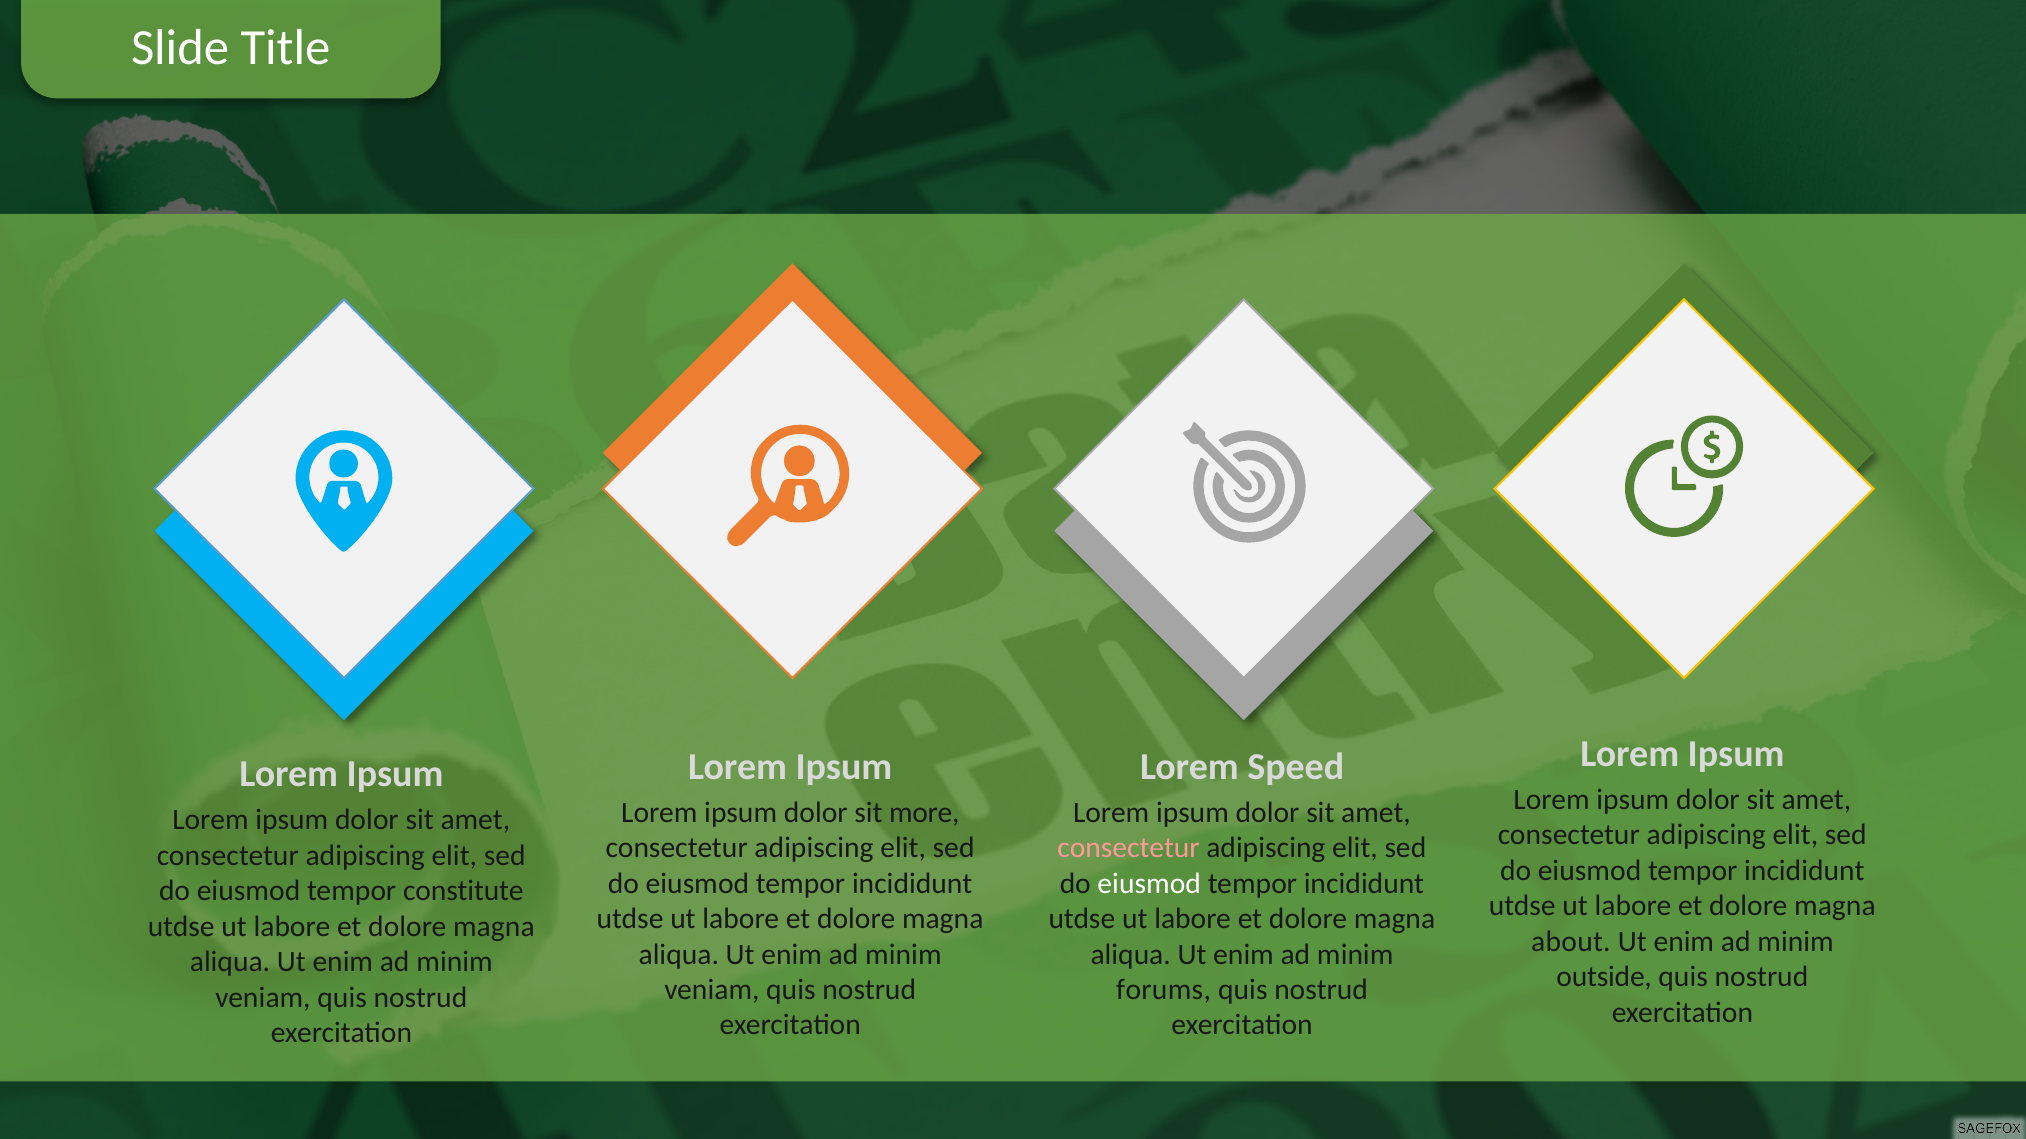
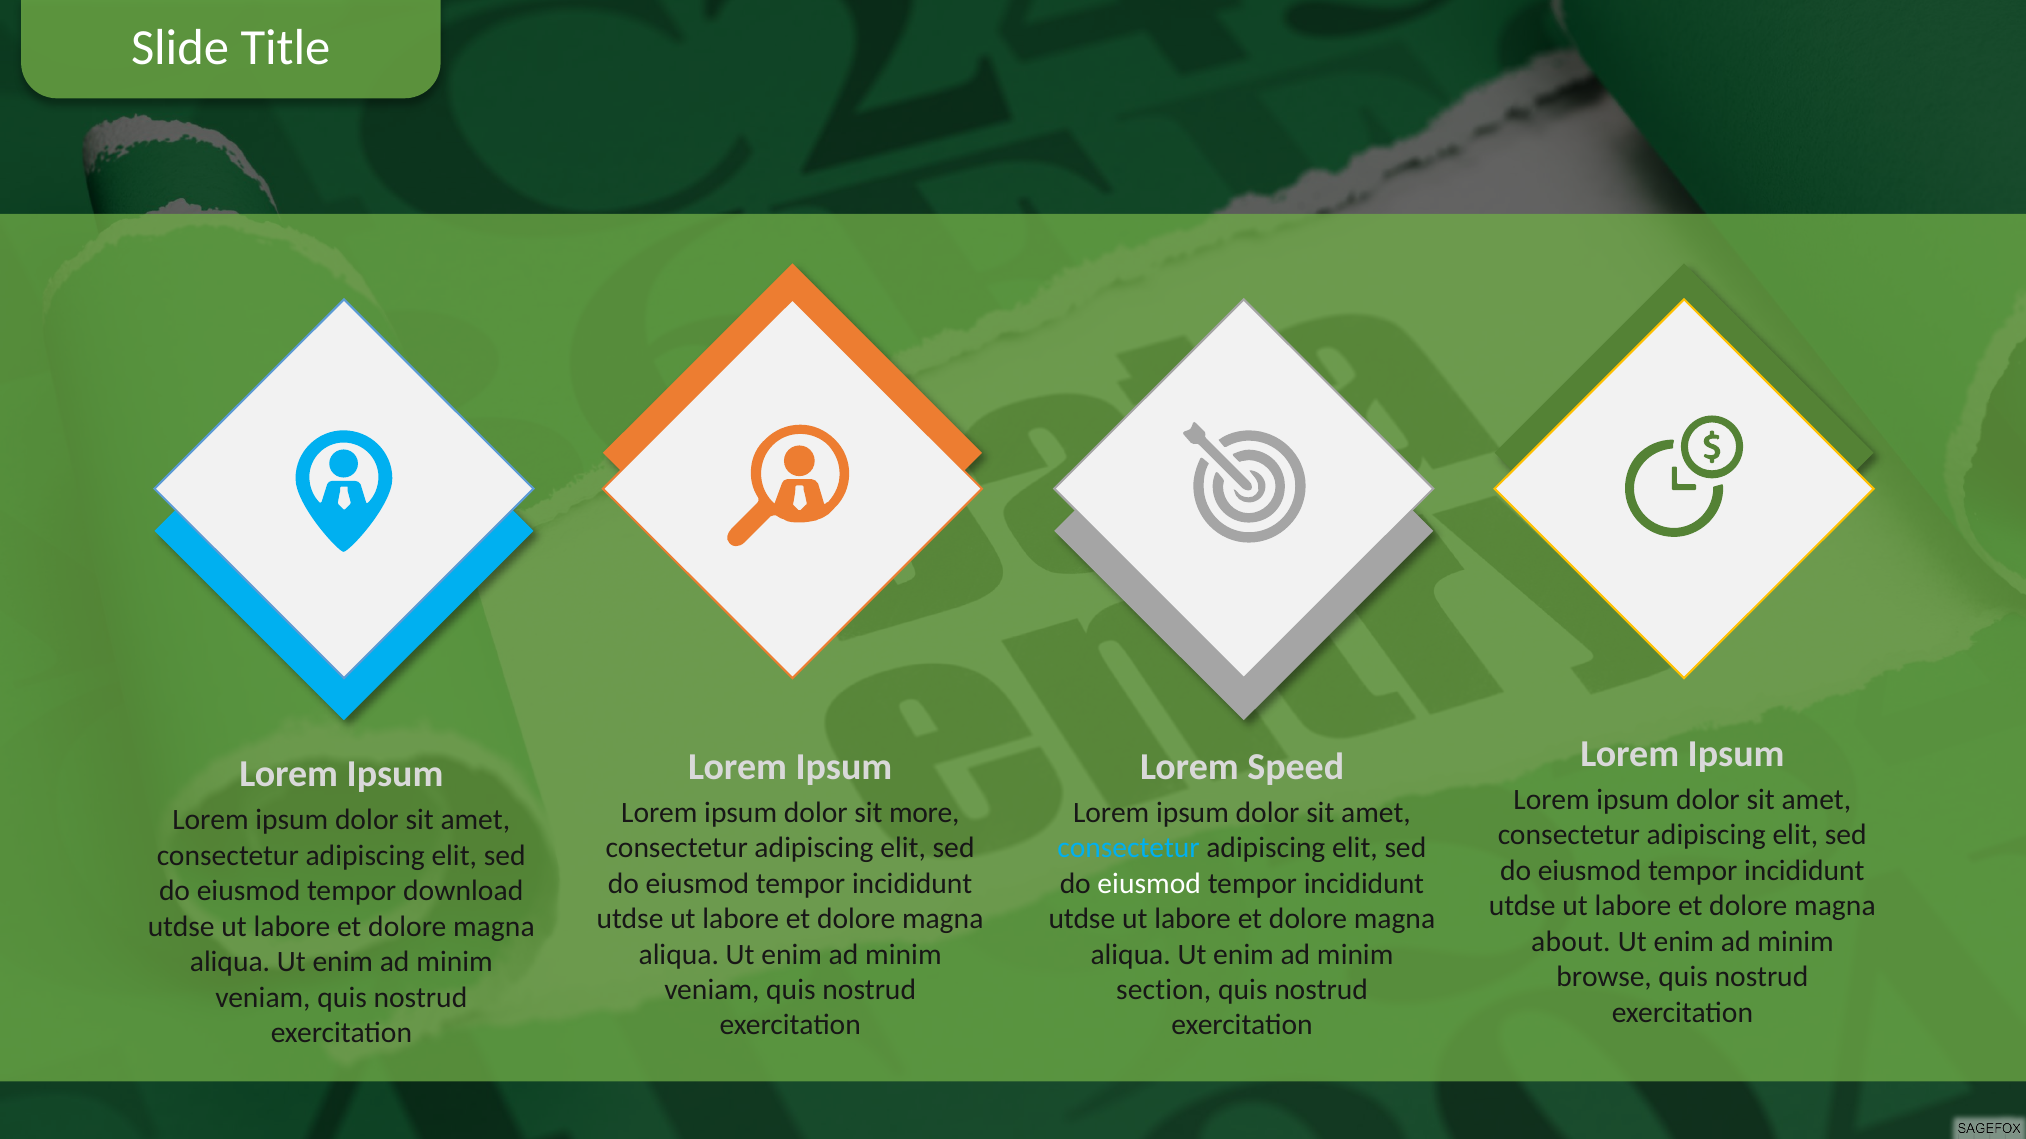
consectetur colour: pink -> light blue (1129, 848)
constitute: constitute -> download (463, 891)
outside: outside -> browse (1604, 977)
forums: forums -> section (1164, 990)
